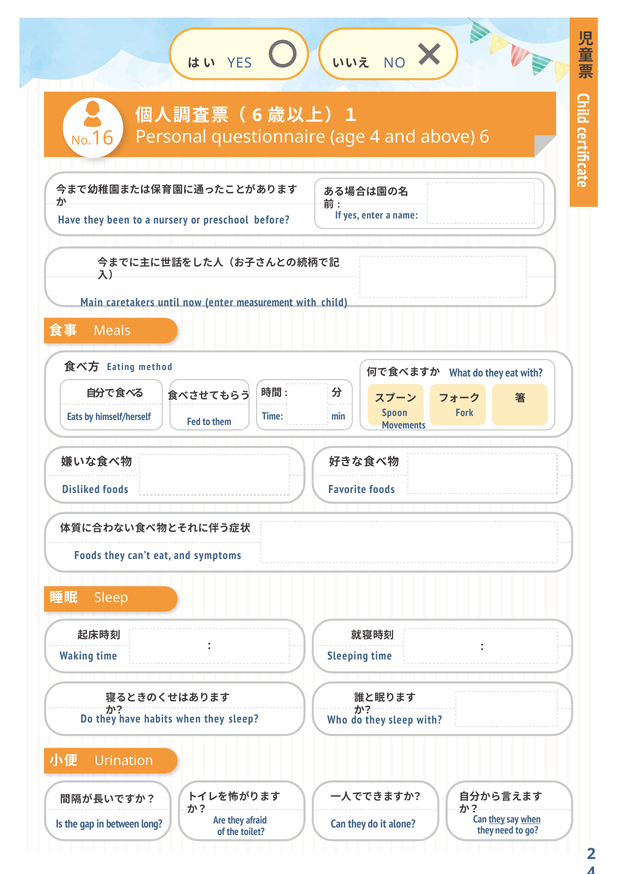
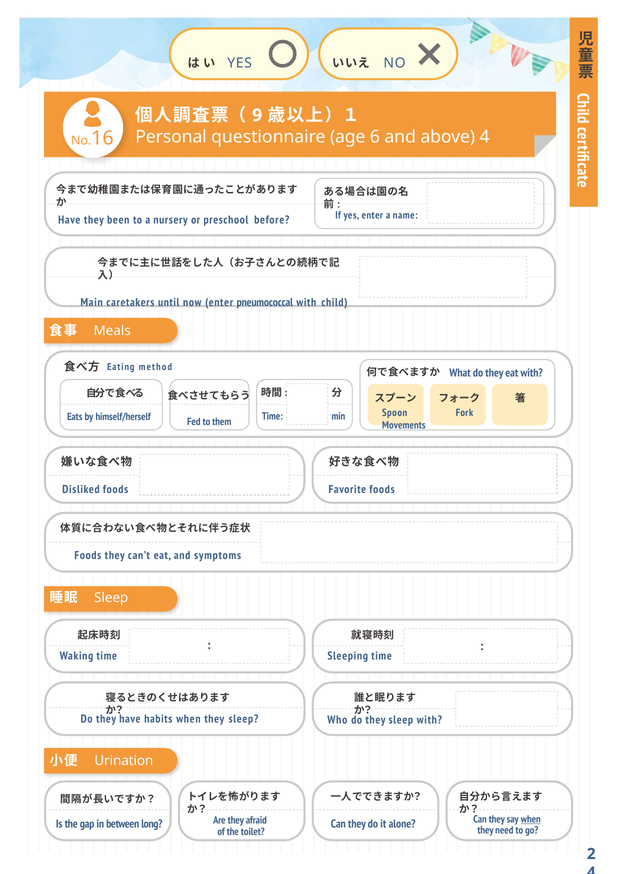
6: 6 -> 9 (257, 115)
age 4: 4 -> 6 (375, 137)
above 6: 6 -> 4 (485, 137)
measurement: measurement -> pneumococcal (265, 302)
they underline: present -> none (497, 818)
